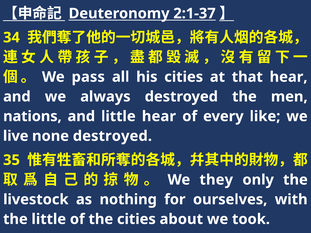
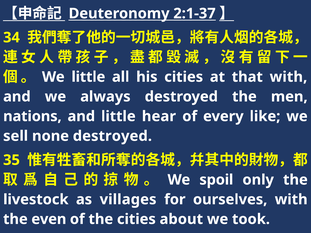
We pass: pass -> little (88, 77)
that hear: hear -> with (288, 77)
live: live -> sell (16, 136)
they: they -> spoil (216, 180)
nothing: nothing -> villages (128, 200)
the little: little -> even (49, 219)
